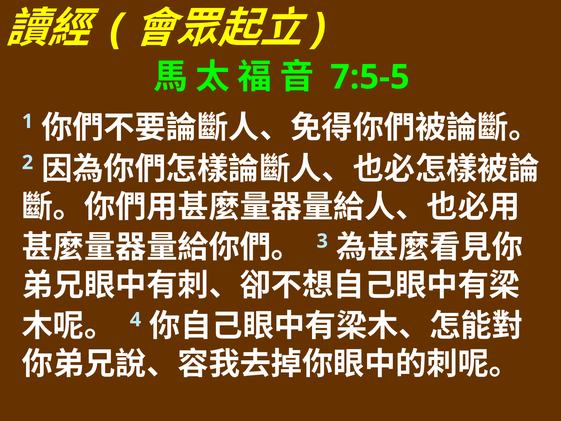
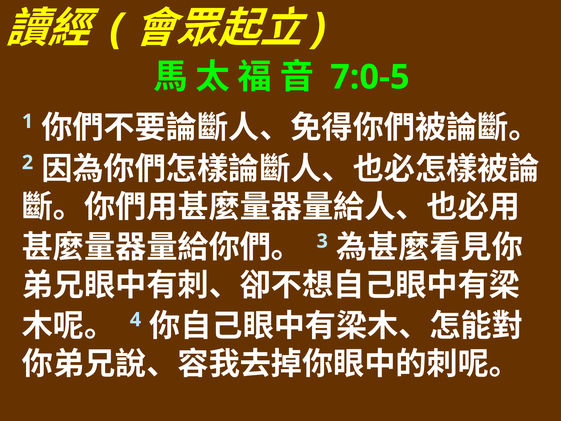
7:5-5: 7:5-5 -> 7:0-5 (370, 77)
